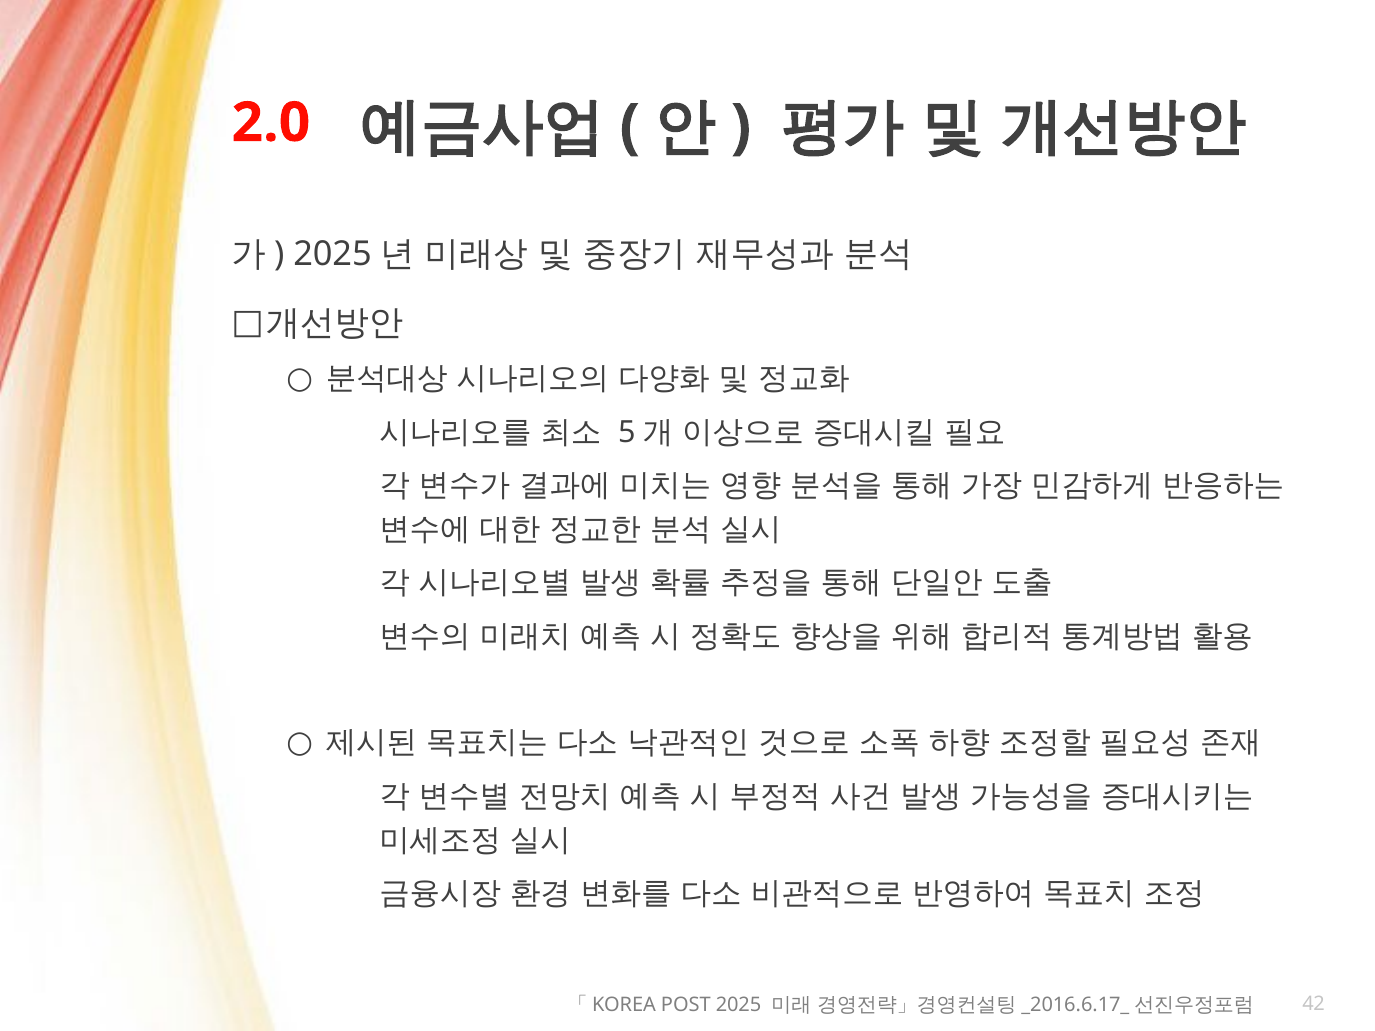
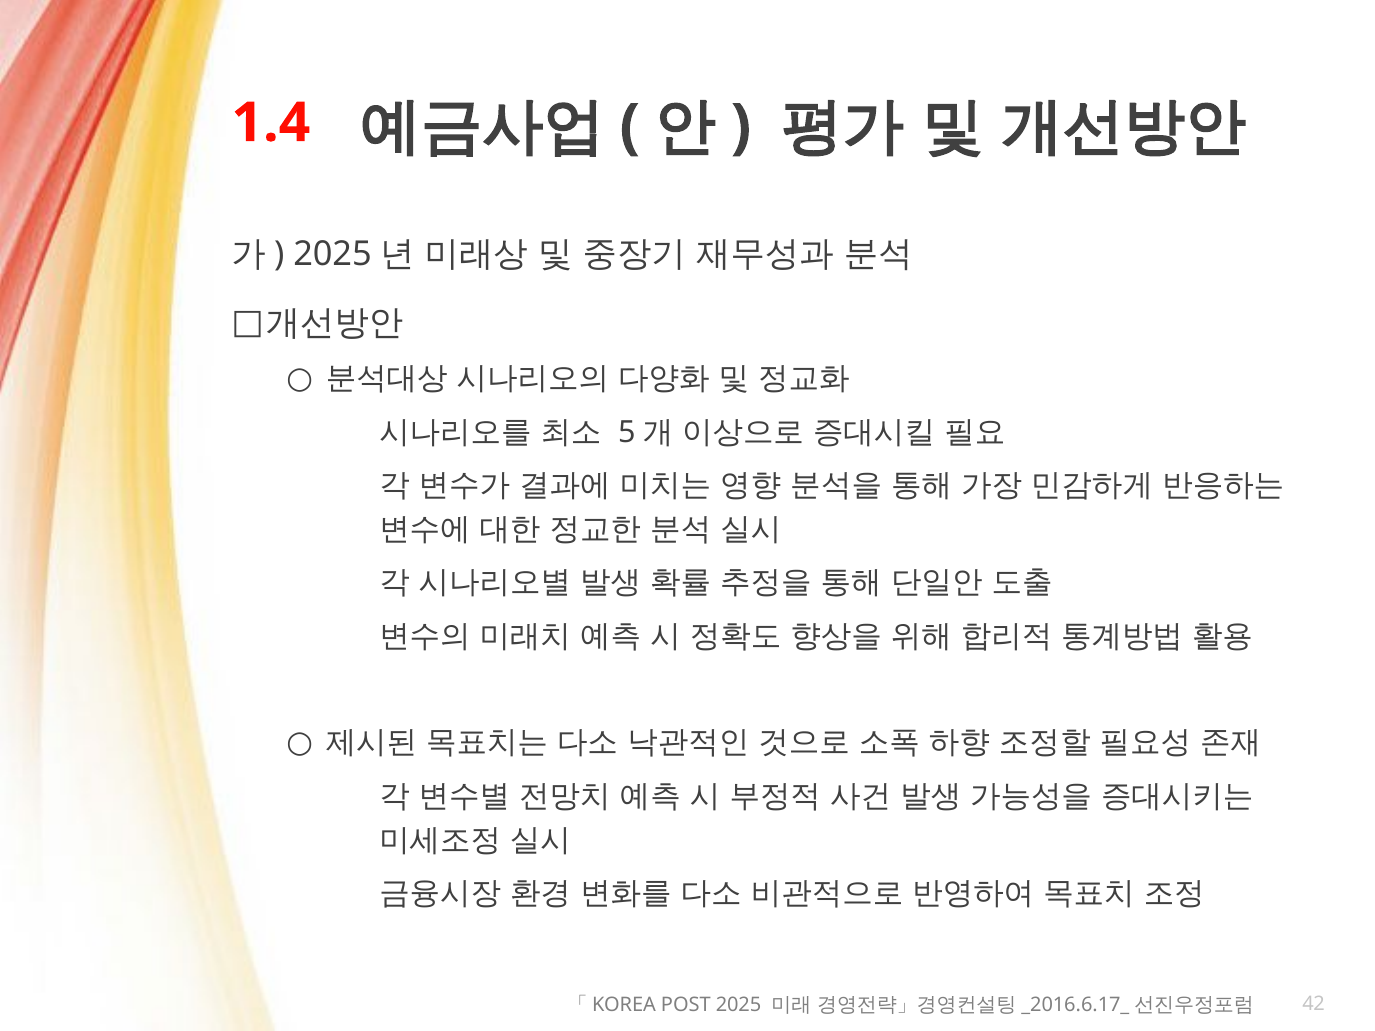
2.0: 2.0 -> 1.4 (271, 123)
